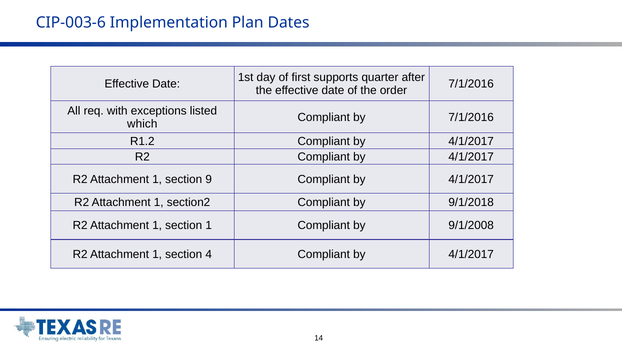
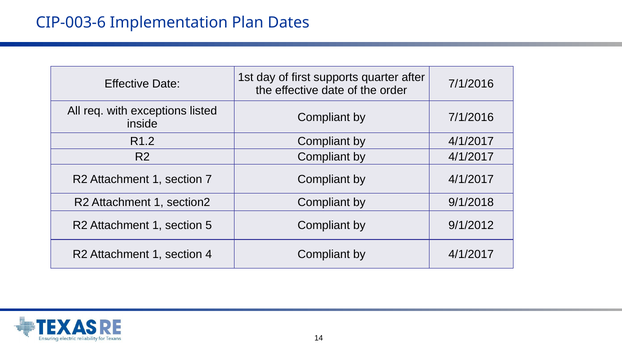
which: which -> inside (142, 124)
9: 9 -> 7 (209, 179)
section 1: 1 -> 5 (209, 225)
9/1/2008: 9/1/2008 -> 9/1/2012 (471, 225)
